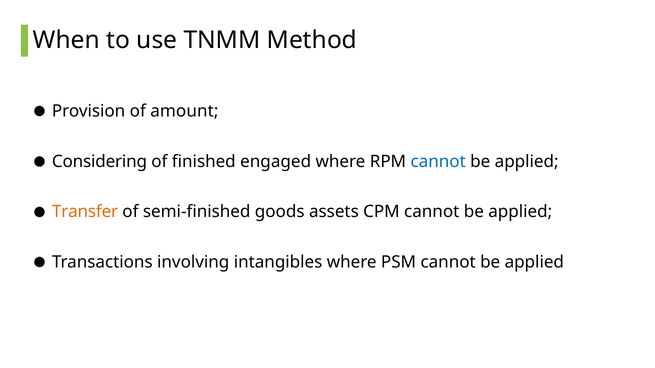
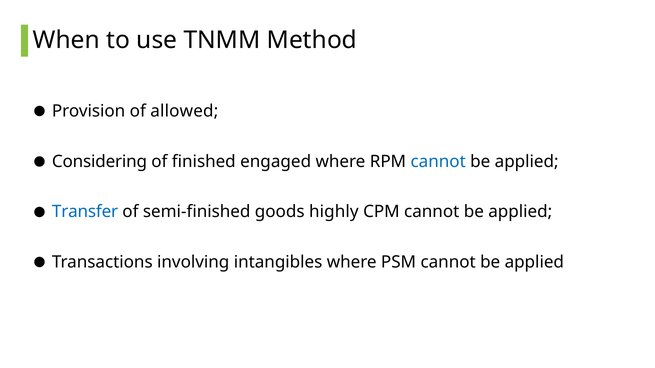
amount: amount -> allowed (184, 111)
Transfer colour: orange -> blue (85, 212)
assets: assets -> highly (334, 212)
